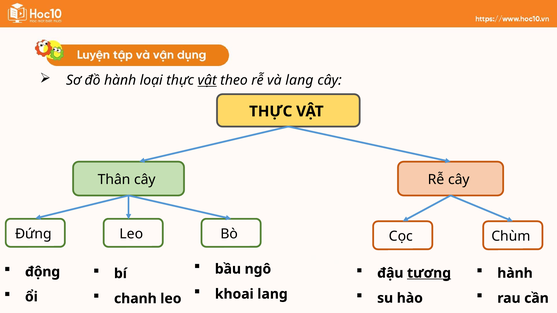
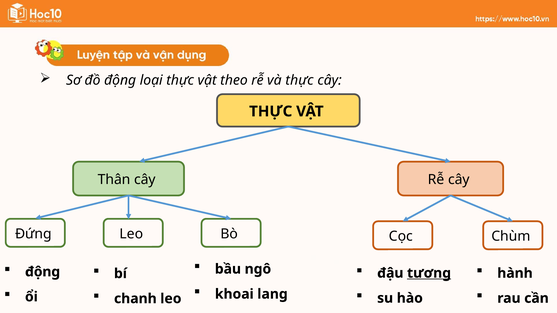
đồ hành: hành -> động (120, 80)
vật underline: present -> none (207, 80)
và lang: lang -> thực (299, 80)
